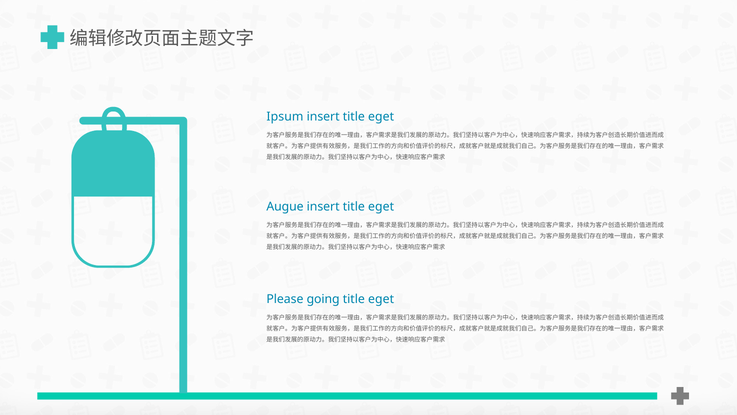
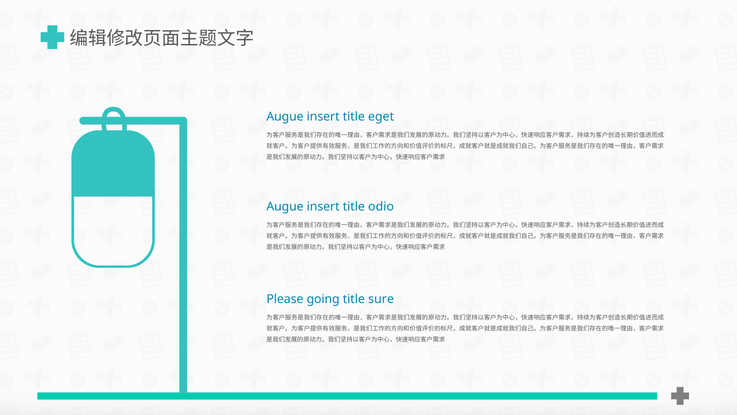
Ipsum: Ipsum -> Augue (285, 116)
eget: eget -> odio (381, 206)
eget: eget -> sure (381, 299)
